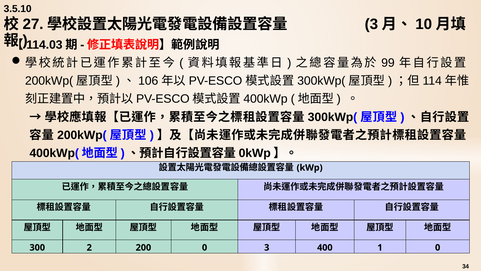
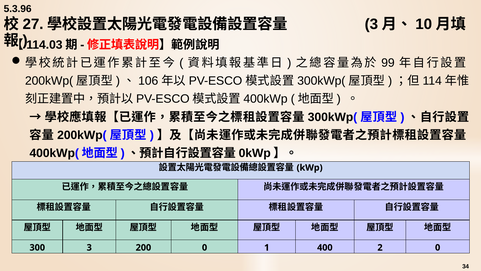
3.5.10: 3.5.10 -> 5.3.96 (18, 9)
300 2: 2 -> 3 (89, 247)
0 3: 3 -> 1 (267, 247)
1: 1 -> 2 (380, 247)
